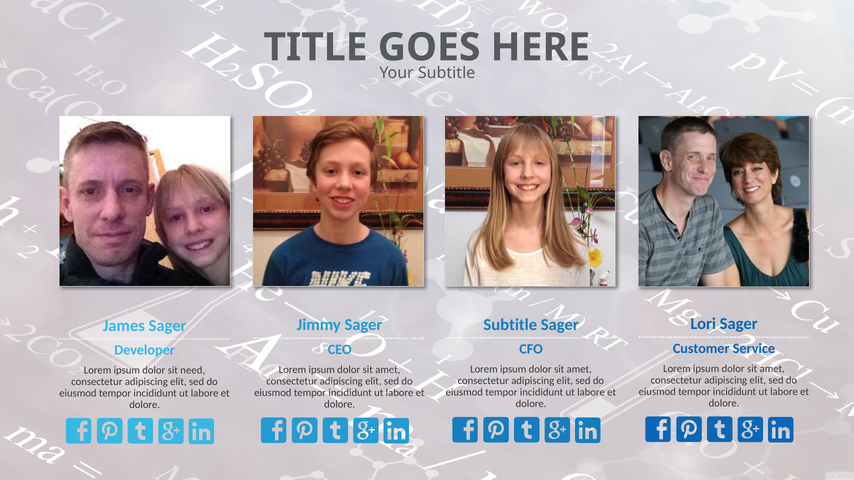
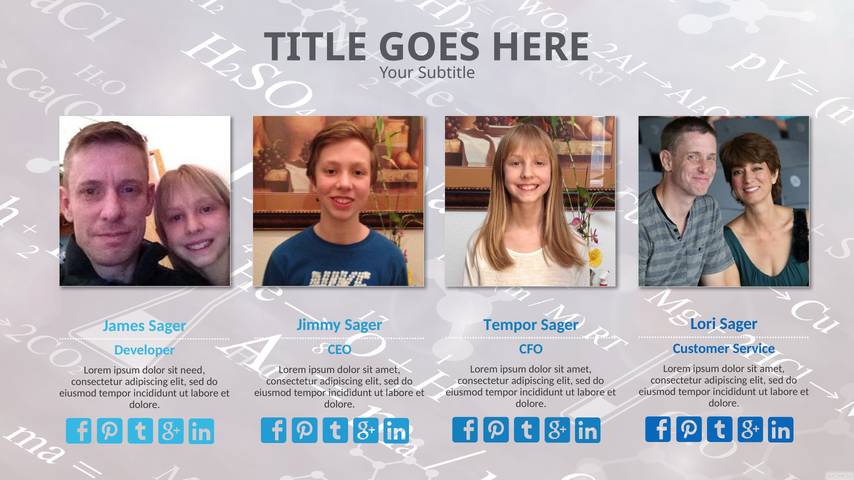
Subtitle: Subtitle -> Tempor (510, 325)
